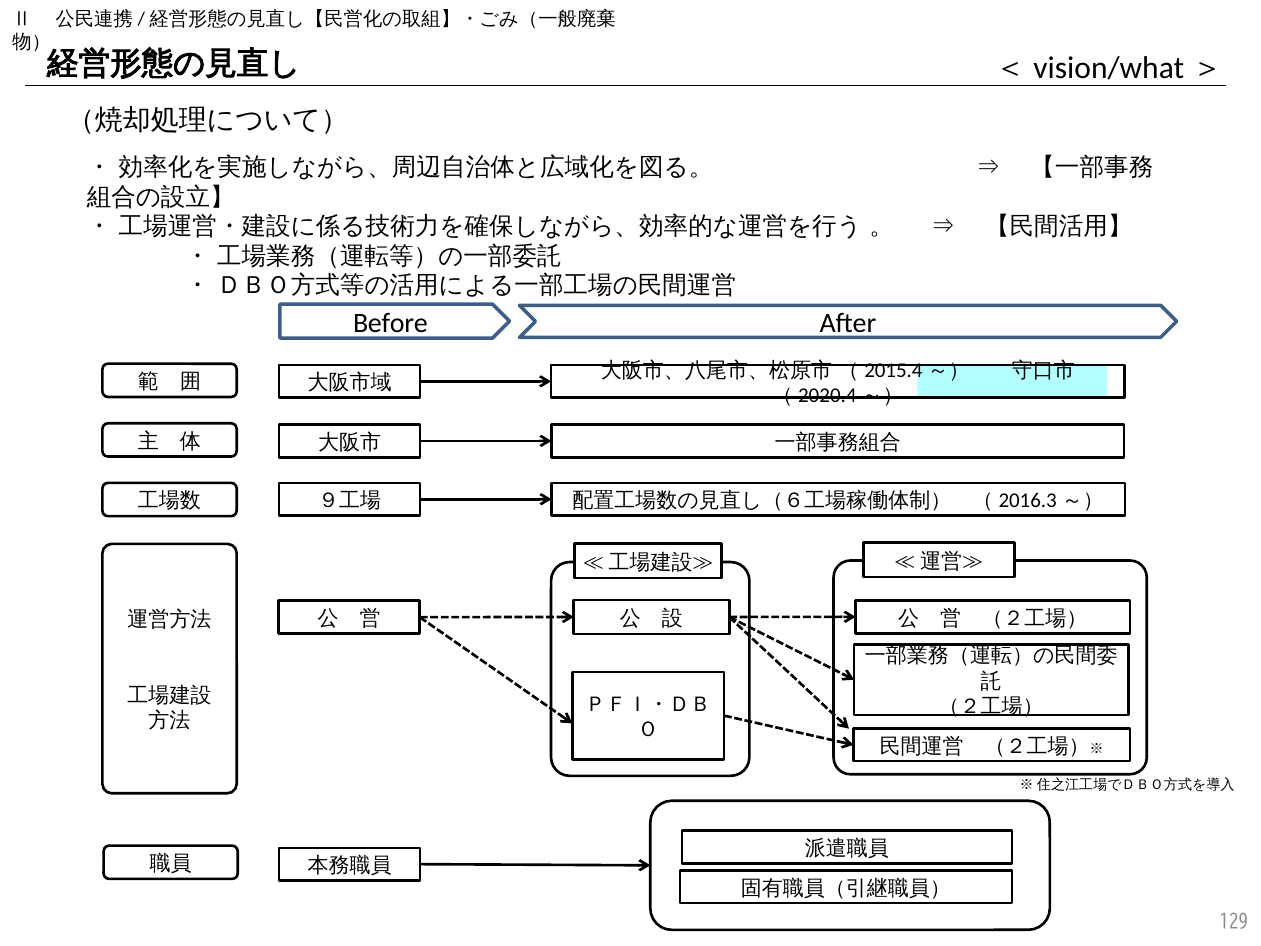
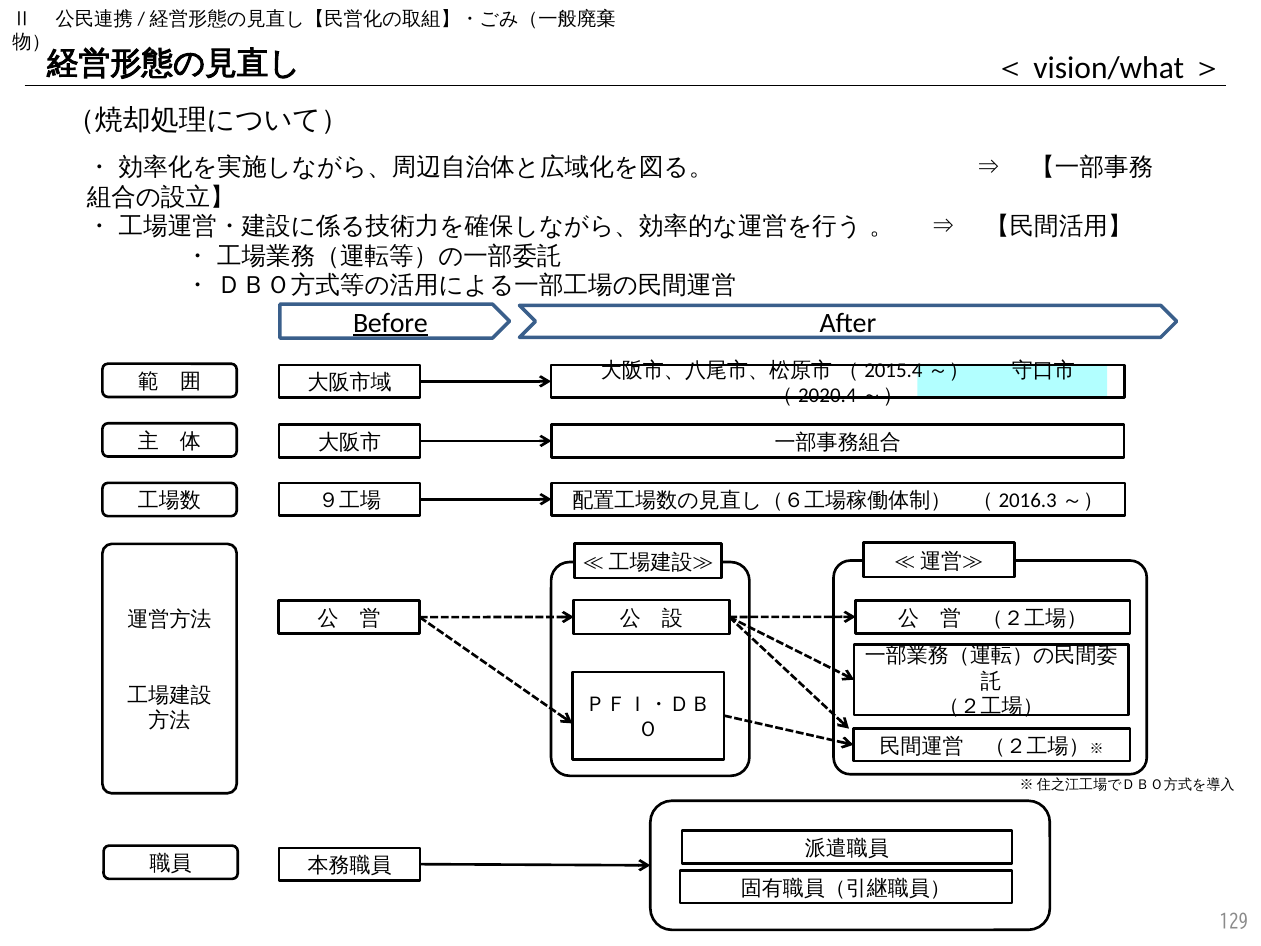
Before underline: none -> present (390, 323)
